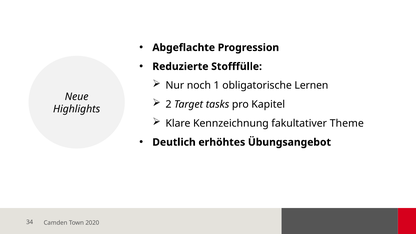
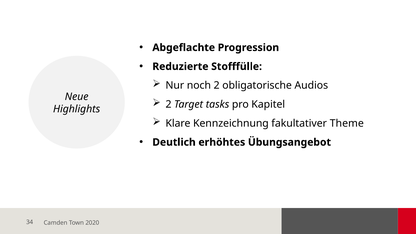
noch 1: 1 -> 2 (217, 85)
Lernen: Lernen -> Audios (311, 85)
